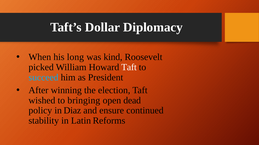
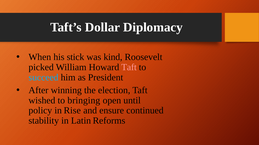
long: long -> stick (76, 57)
Taft colour: white -> pink (129, 67)
dead: dead -> until (132, 101)
Diaz: Diaz -> Rise (72, 111)
